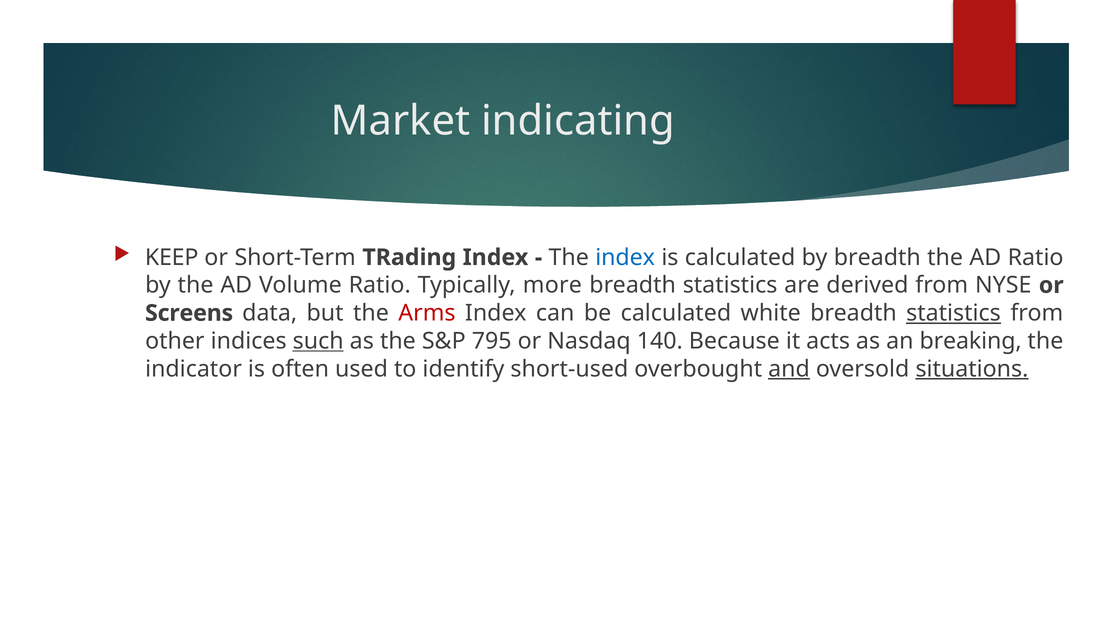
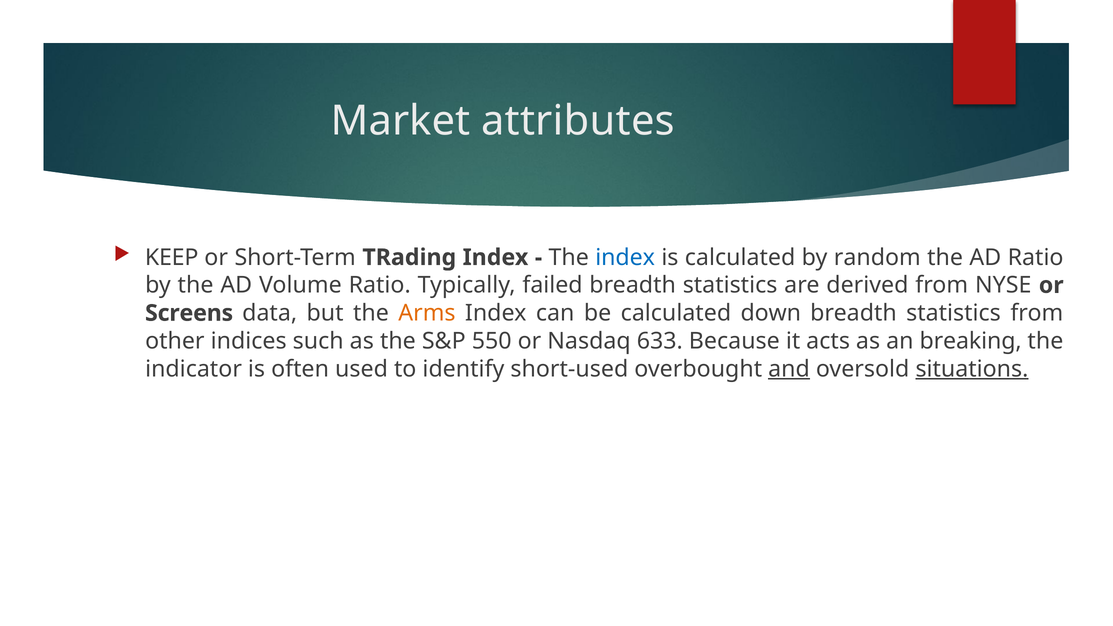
indicating: indicating -> attributes (578, 121)
by breadth: breadth -> random (877, 257)
more: more -> failed (553, 285)
Arms colour: red -> orange (427, 313)
white: white -> down (771, 313)
statistics underline: present -> none (954, 313)
such underline: present -> none (318, 341)
795: 795 -> 550 (492, 341)
140: 140 -> 633 (660, 341)
